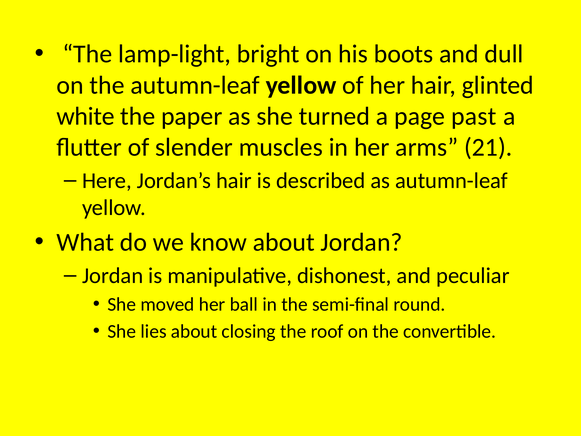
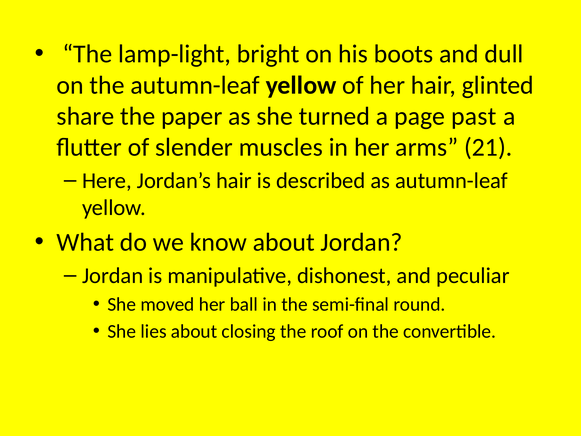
white: white -> share (85, 116)
